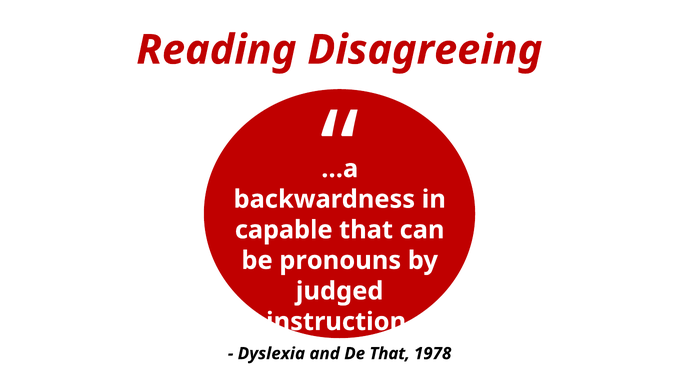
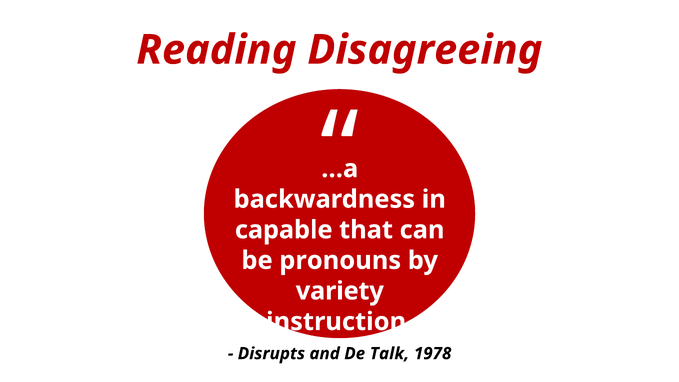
judged: judged -> variety (340, 291)
Dyslexia: Dyslexia -> Disrupts (271, 354)
De That: That -> Talk (389, 354)
